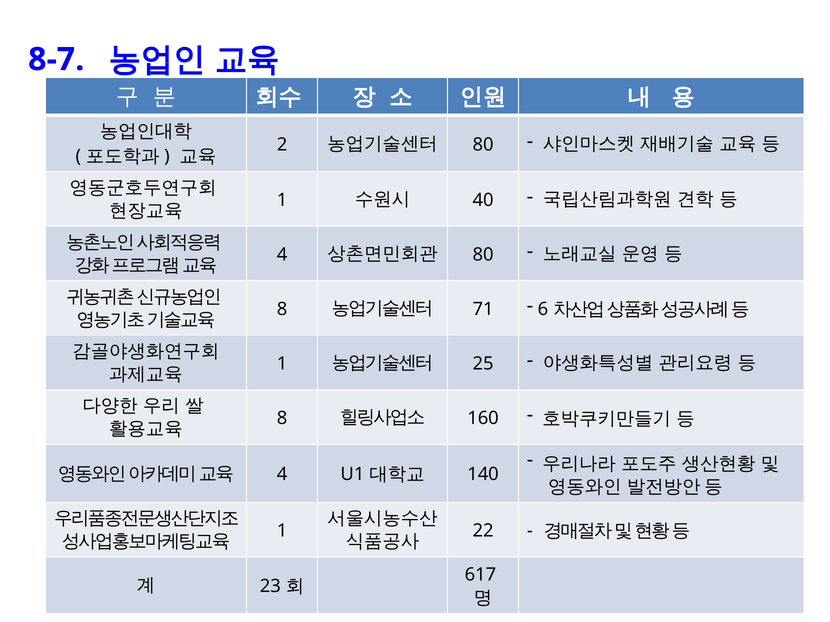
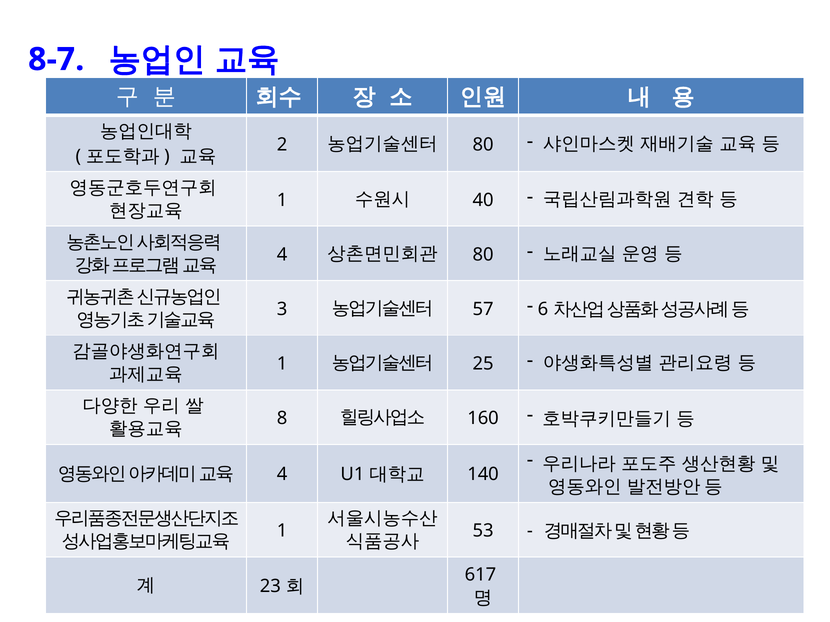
8: 8 -> 3 (282, 309)
71: 71 -> 57 (483, 309)
22: 22 -> 53 (483, 531)
